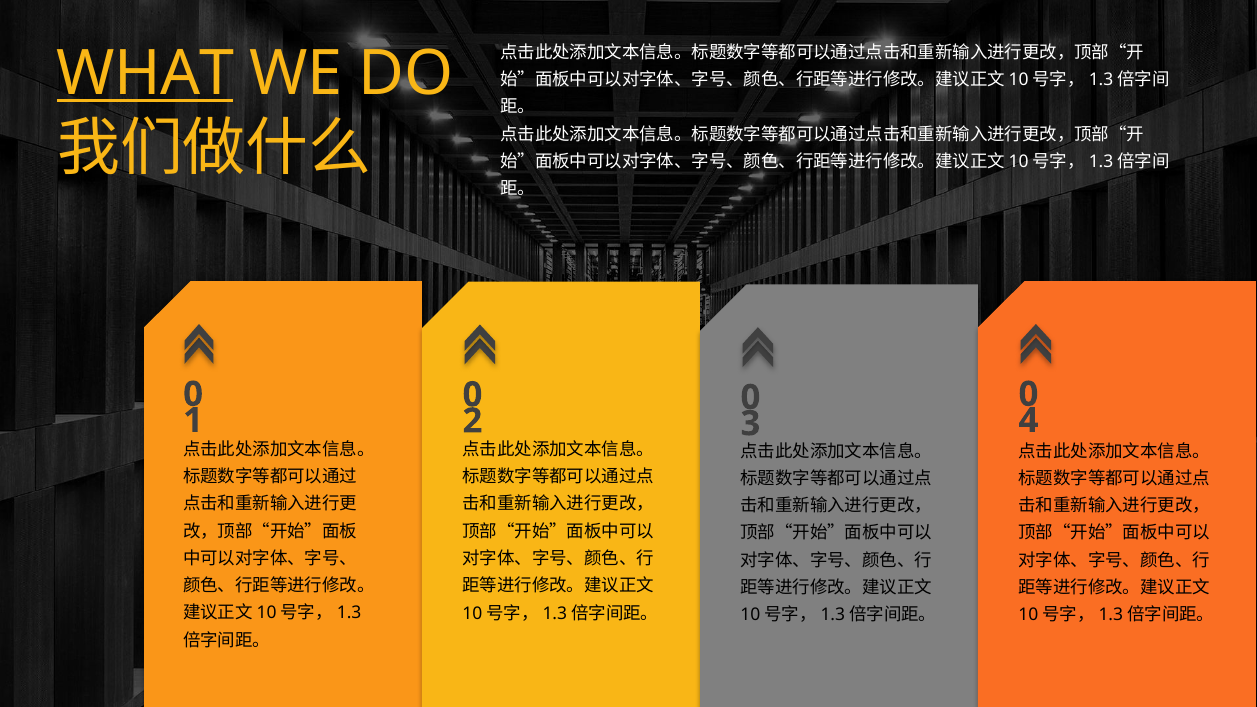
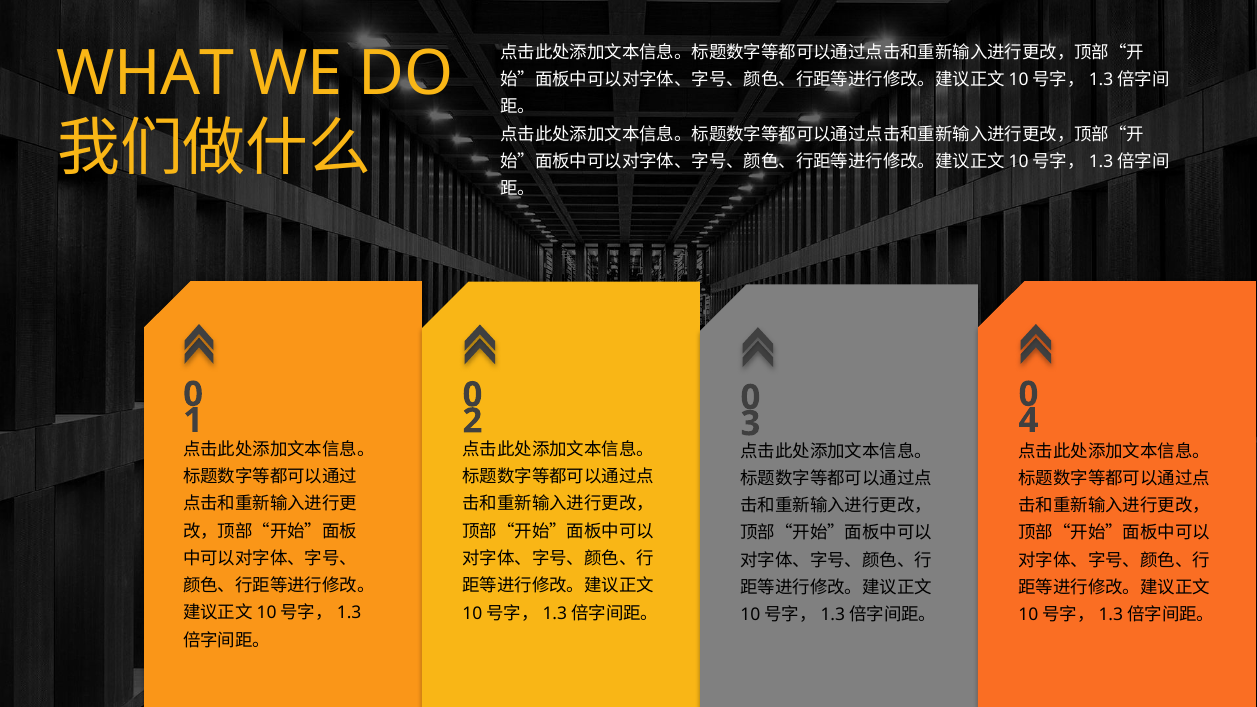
WHAT underline: present -> none (145, 73)
